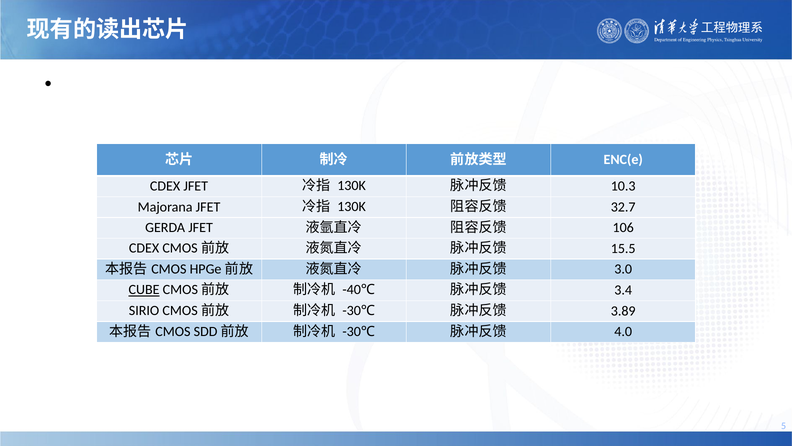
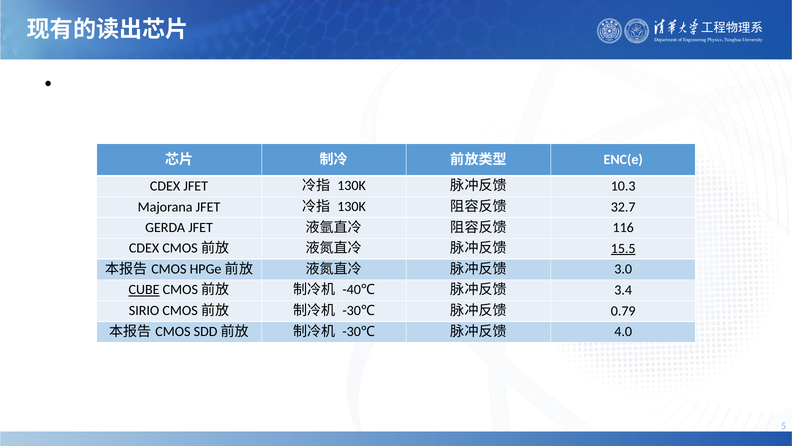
106: 106 -> 116 (623, 227)
15.5 underline: none -> present (623, 248)
3.89: 3.89 -> 0.79 (623, 311)
